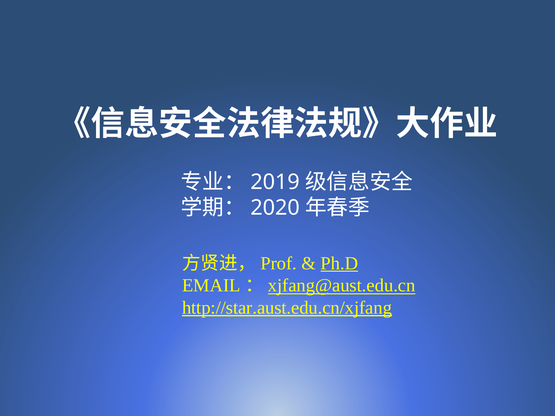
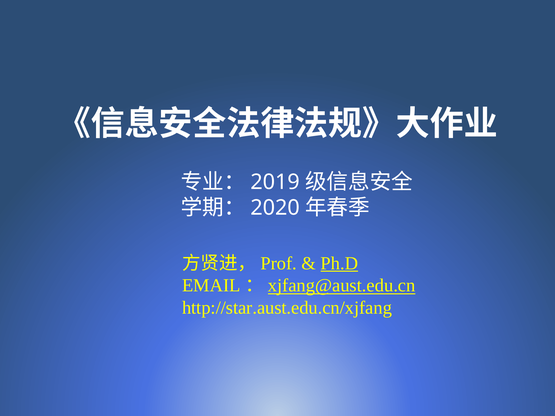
http://star.aust.edu.cn/xjfang underline: present -> none (287, 308)
